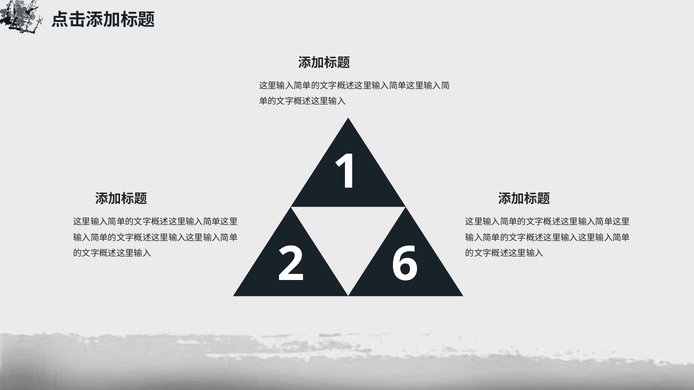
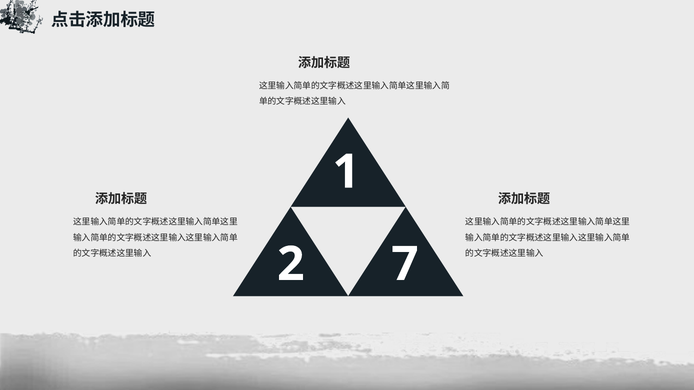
6: 6 -> 7 (405, 264)
